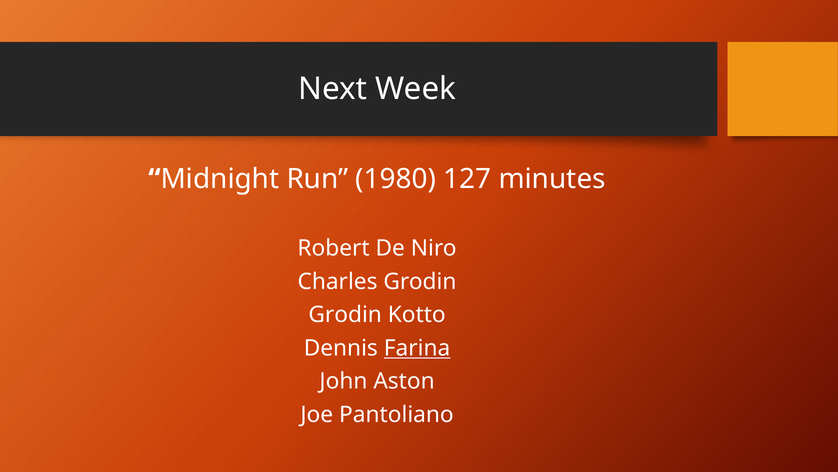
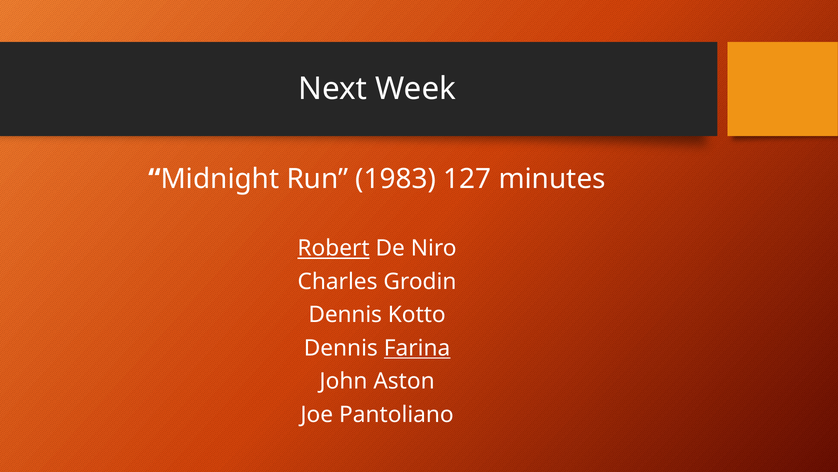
1980: 1980 -> 1983 (396, 179)
Robert underline: none -> present (334, 248)
Grodin: Grodin -> Dennis (345, 314)
